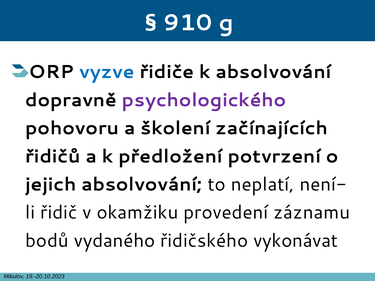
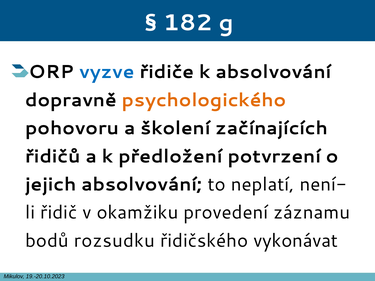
910: 910 -> 182 (188, 23)
psychologického colour: purple -> orange (204, 100)
vydaného: vydaného -> rozsudku (114, 241)
